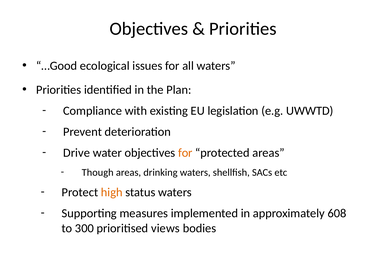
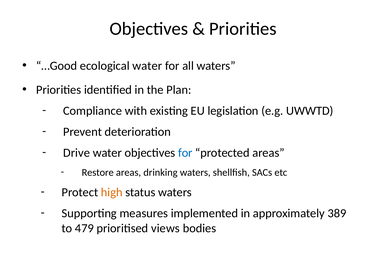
ecological issues: issues -> water (147, 66)
for colour: orange -> blue (185, 153)
Though: Though -> Restore (98, 173)
608: 608 -> 389 (337, 214)
300: 300 -> 479 (84, 228)
